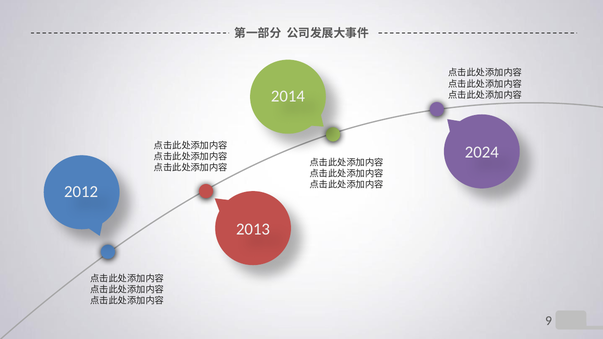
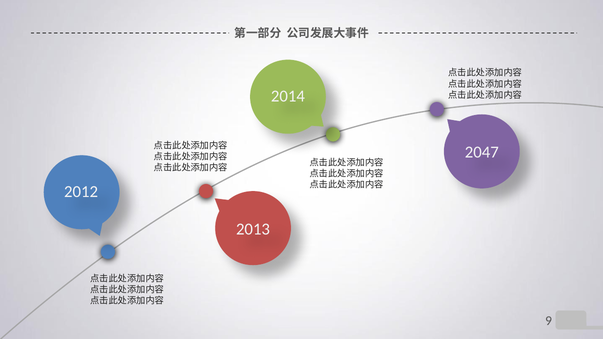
2024: 2024 -> 2047 (482, 153)
